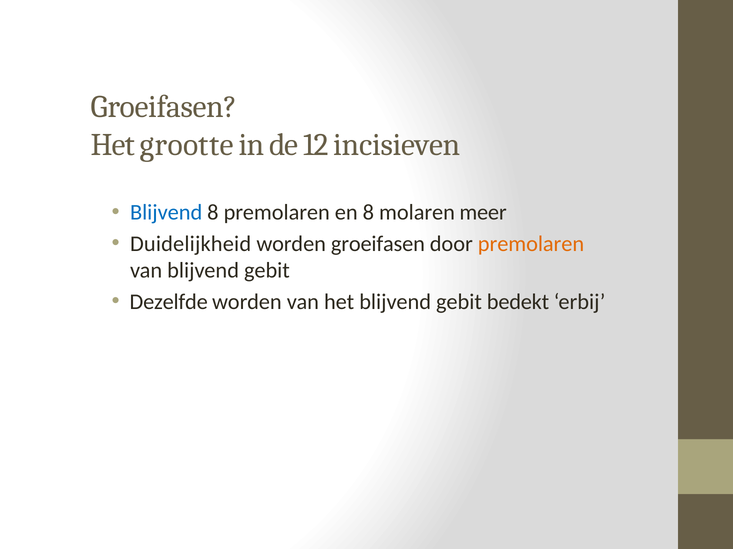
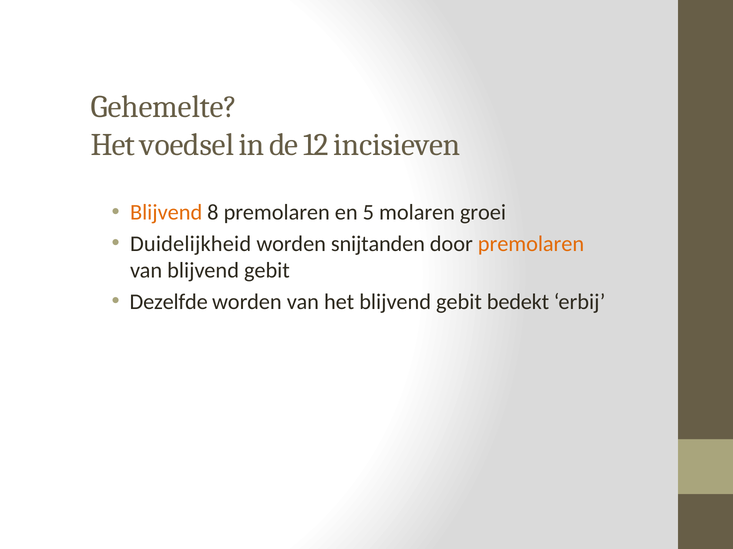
Groeifasen: Groeifasen -> Gehemelte (164, 107)
grootte: grootte -> voedsel (187, 145)
Blijvend colour: blue -> orange (166, 213)
en 8: 8 -> 5 (368, 213)
meer: meer -> groei (483, 213)
worden groeifasen: groeifasen -> snijtanden (378, 244)
